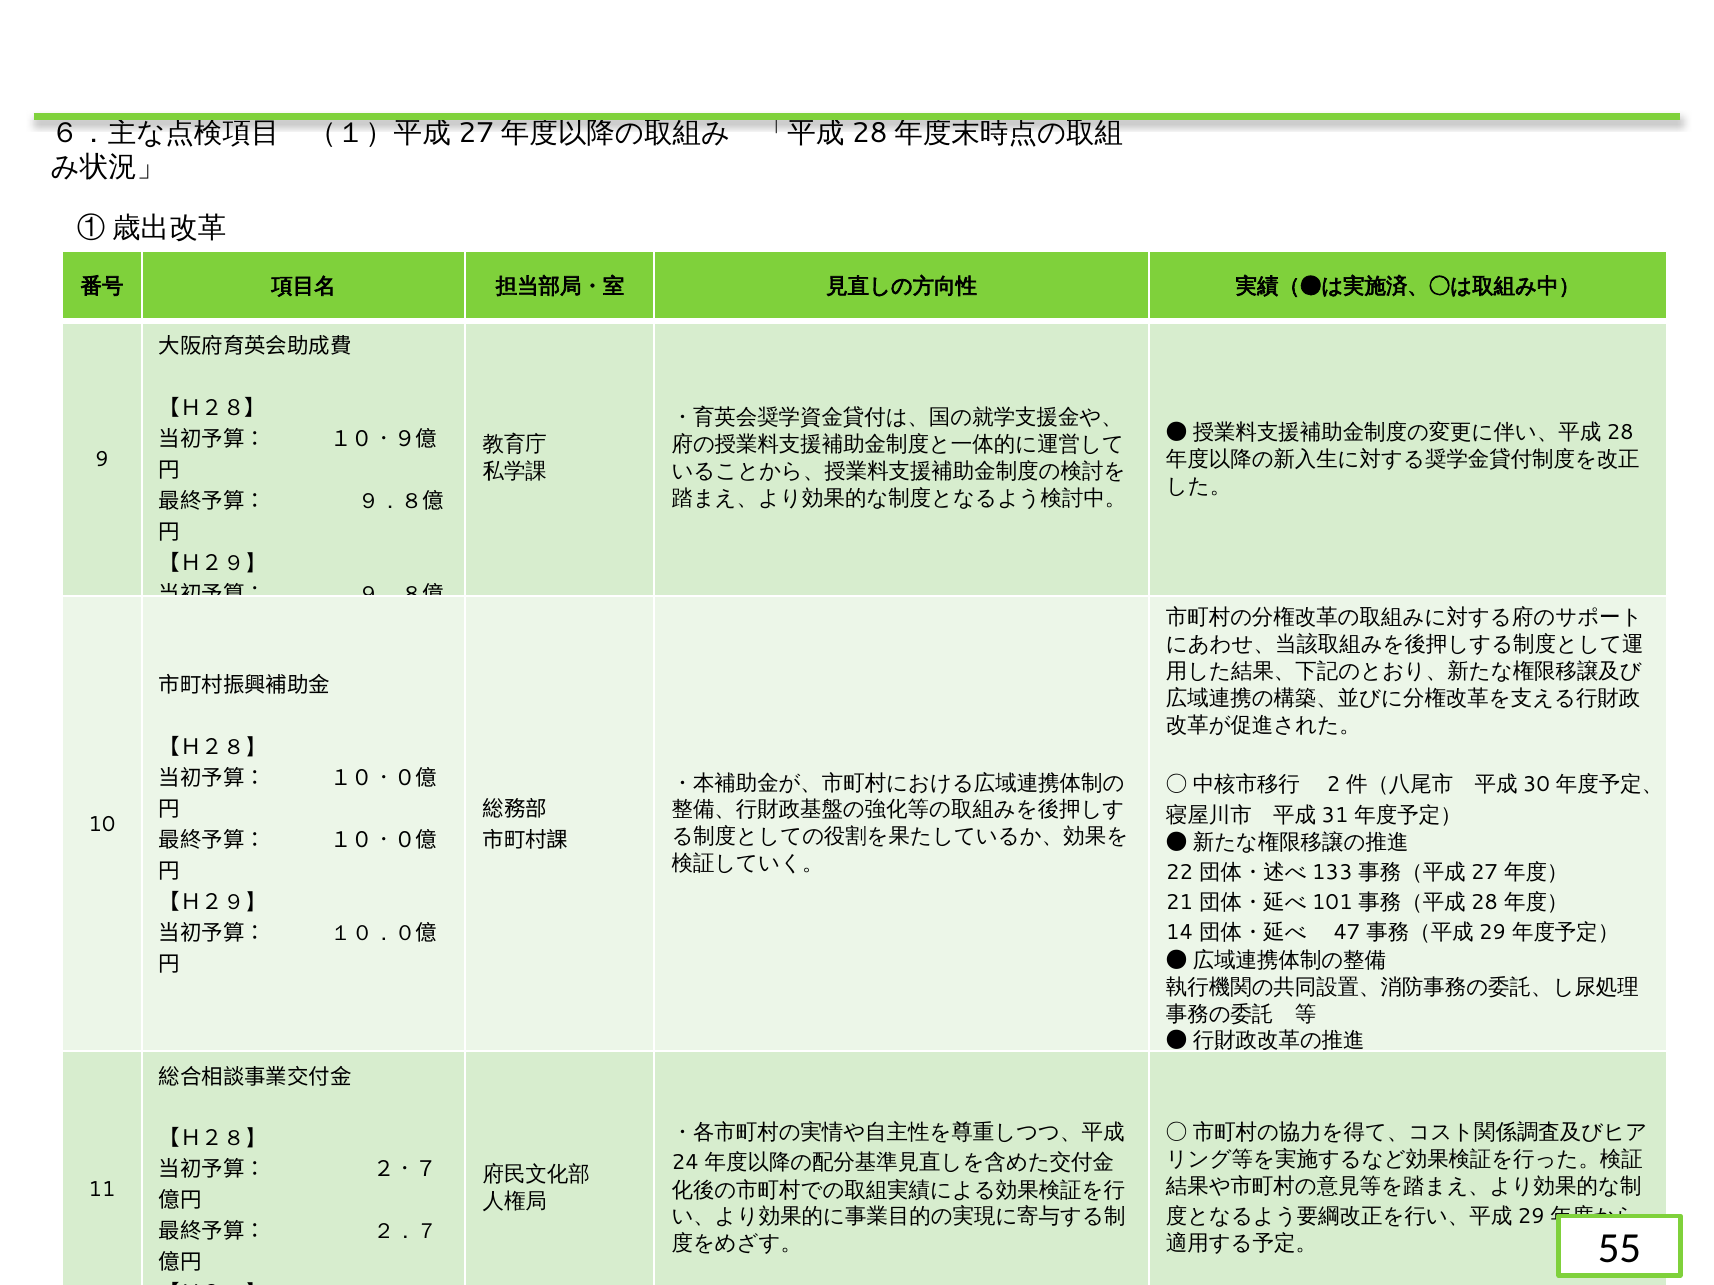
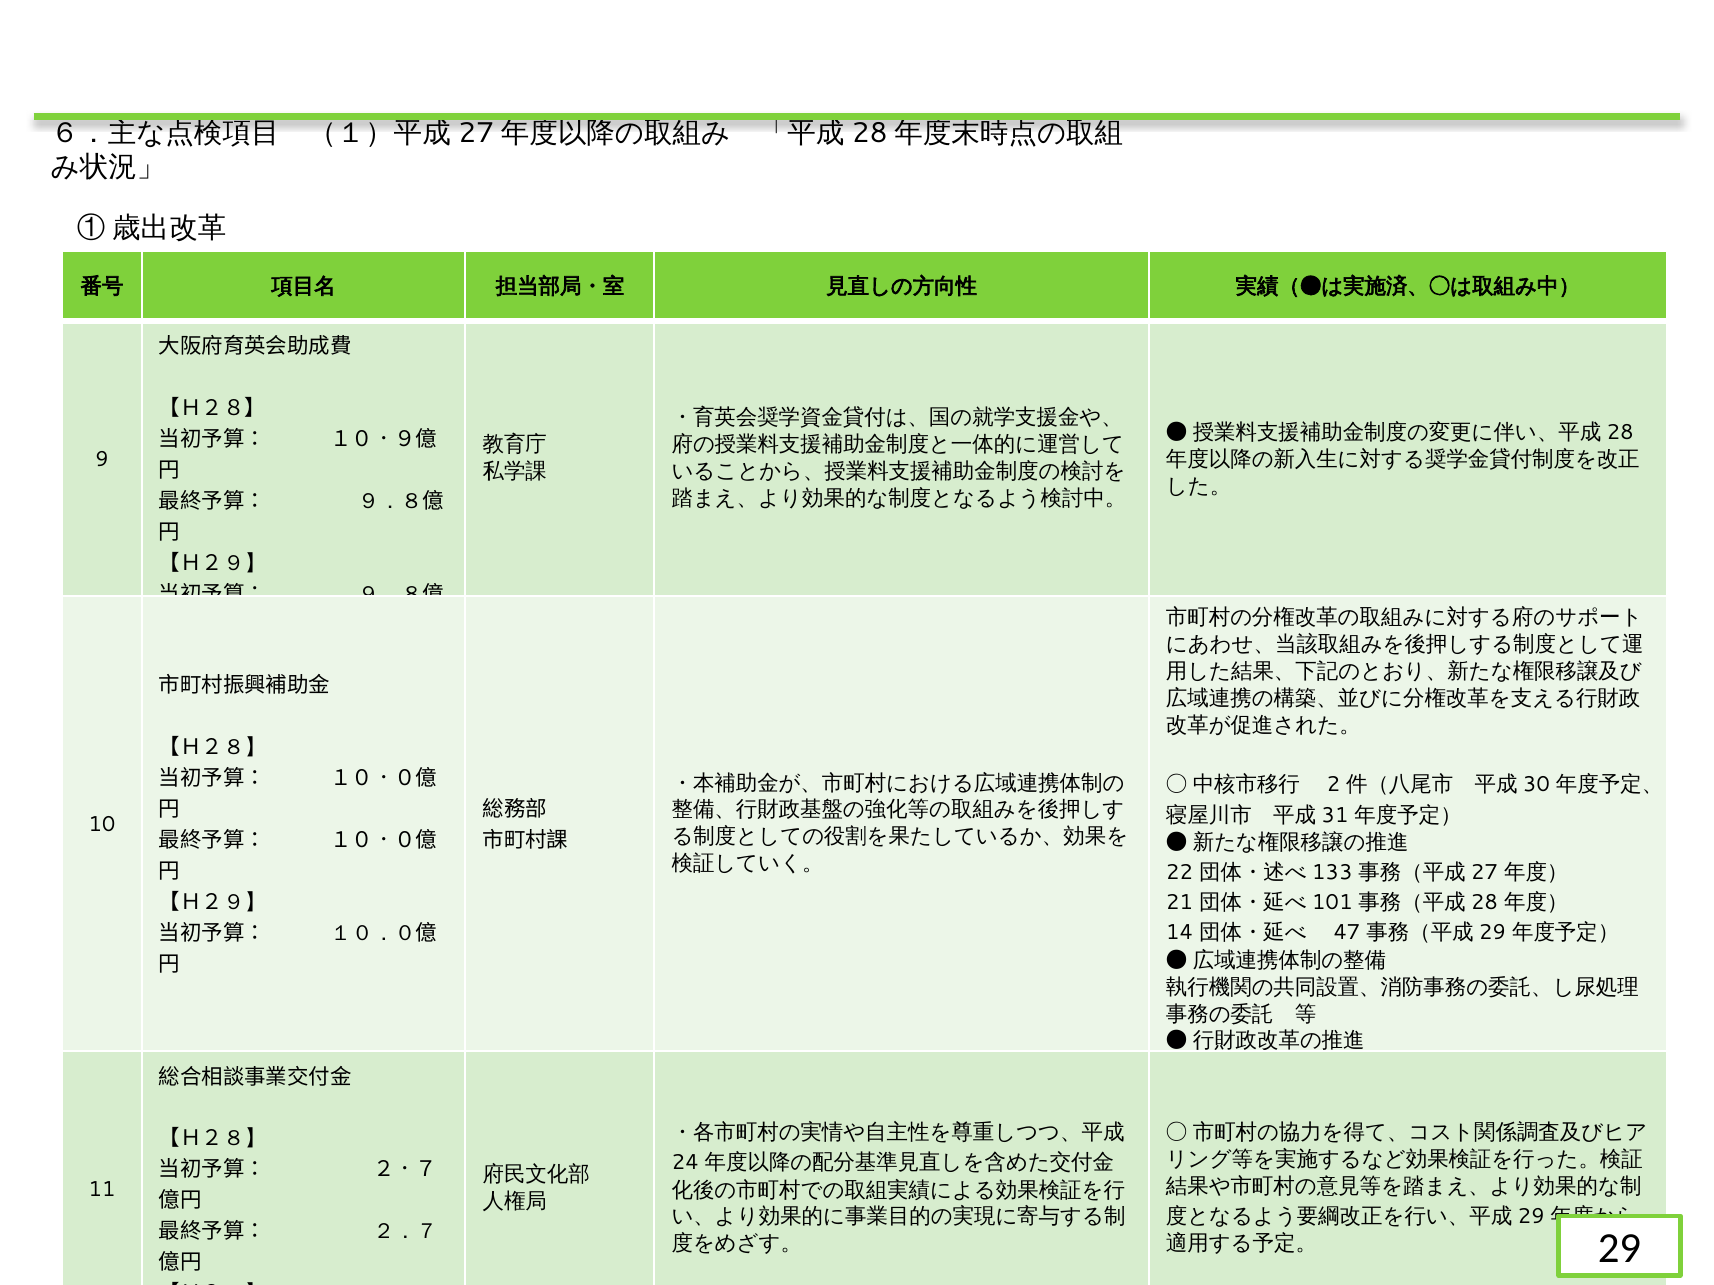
55: 55 -> 29 (1619, 1249)
